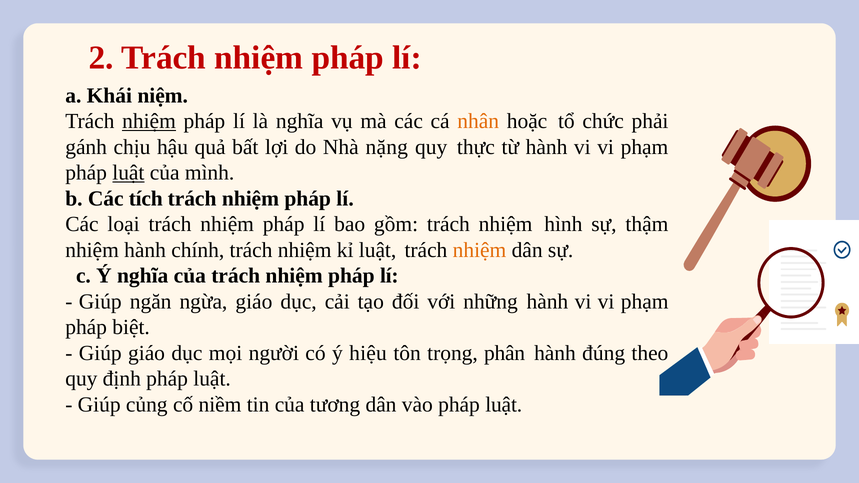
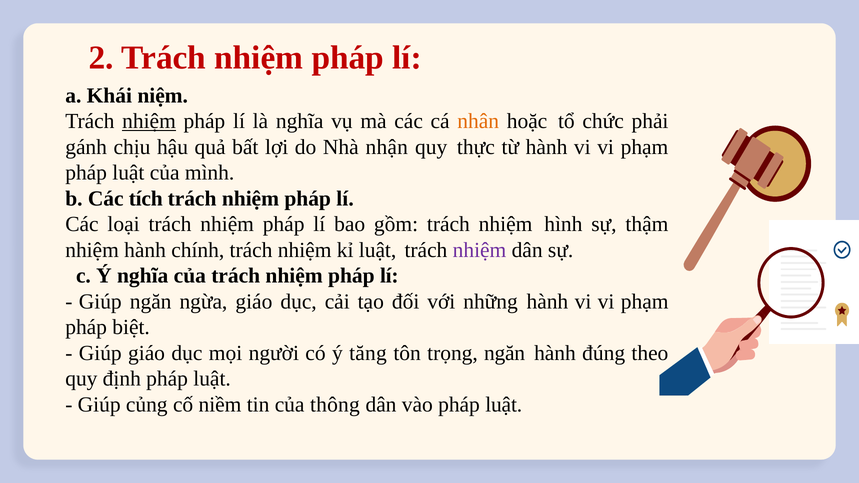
nặng: nặng -> nhận (387, 147)
luật underline: present -> none (128, 173)
nhiệm colour: orange -> purple (480, 250)
hiệu: hiệu -> tăng (368, 353)
trọng phân: phân -> ngăn (505, 353)
tương: tương -> thông (335, 405)
